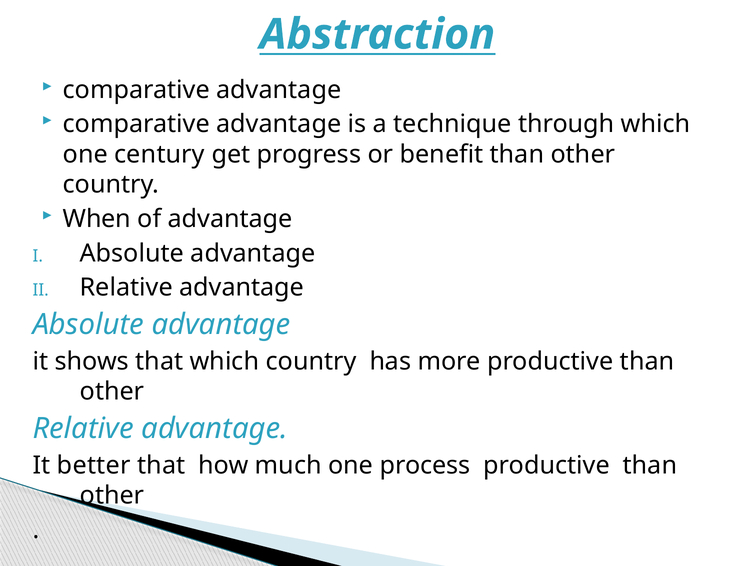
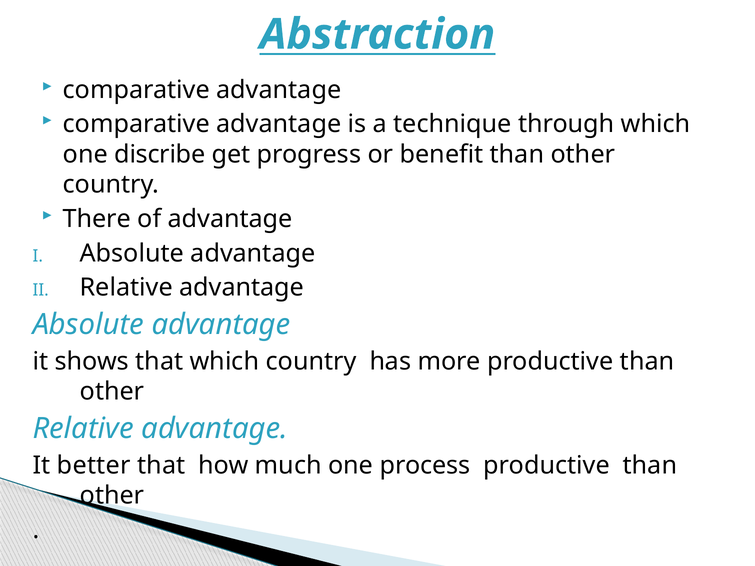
century: century -> discribe (160, 154)
When: When -> There (97, 219)
